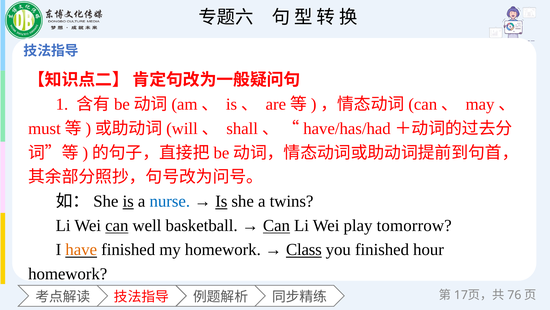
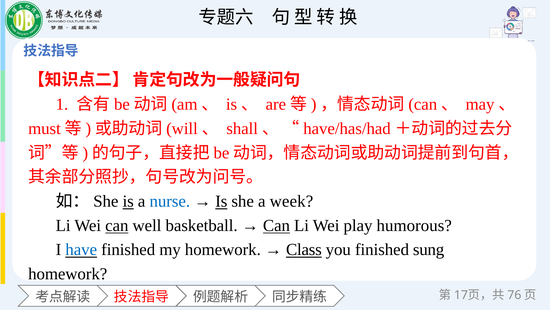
twins: twins -> week (291, 201)
tomorrow: tomorrow -> humorous (414, 225)
have colour: orange -> blue (81, 249)
hour: hour -> sung (429, 249)
